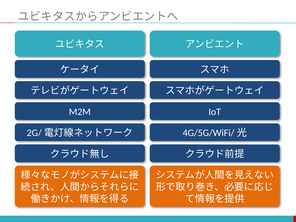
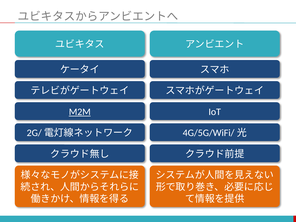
M2M underline: none -> present (80, 112)
